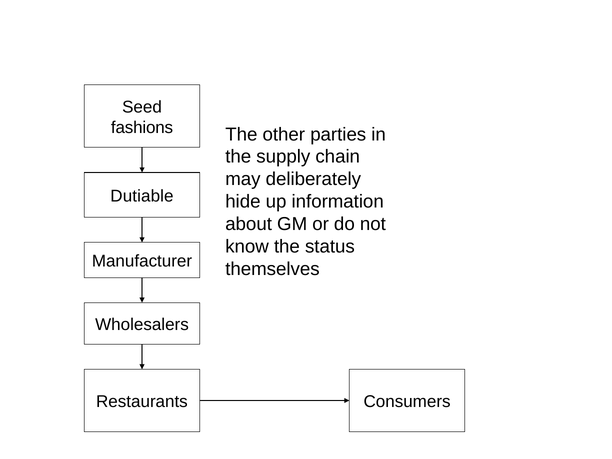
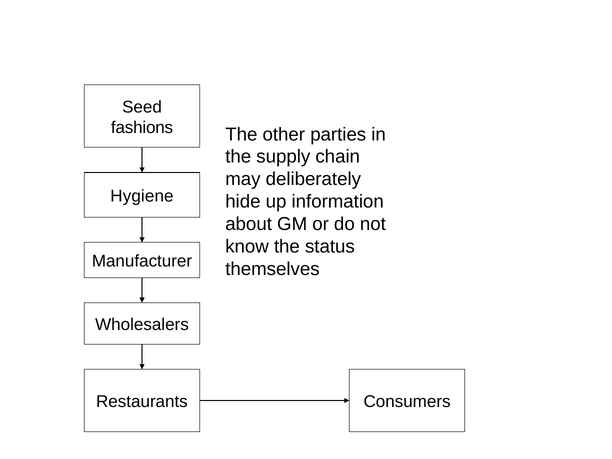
Dutiable: Dutiable -> Hygiene (142, 196)
